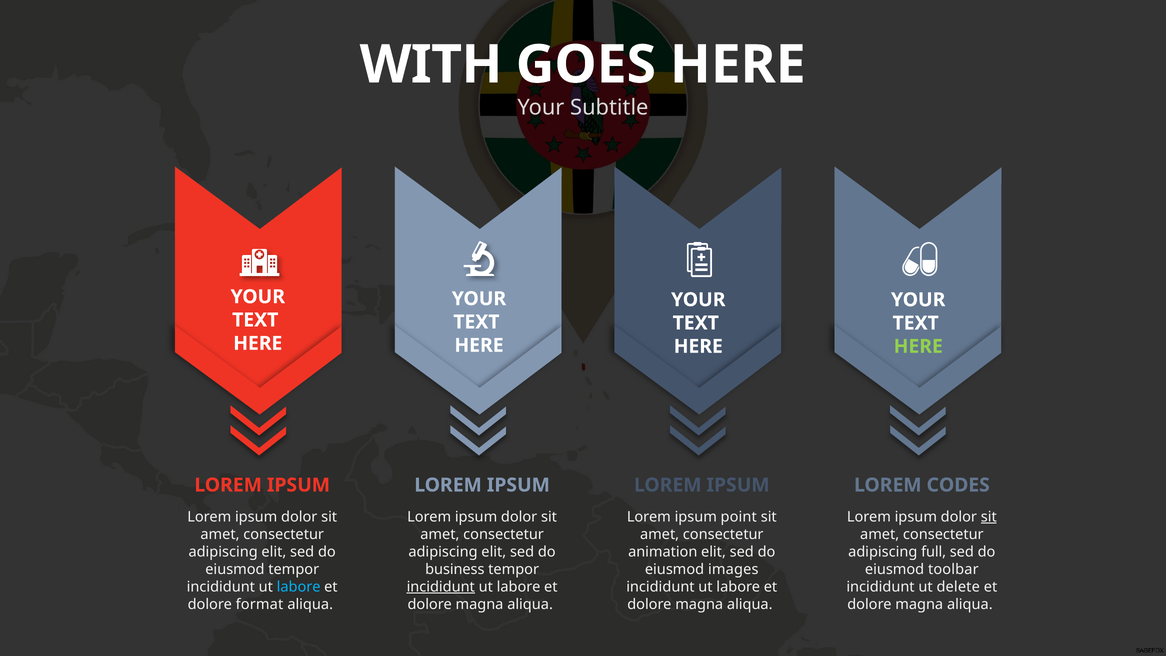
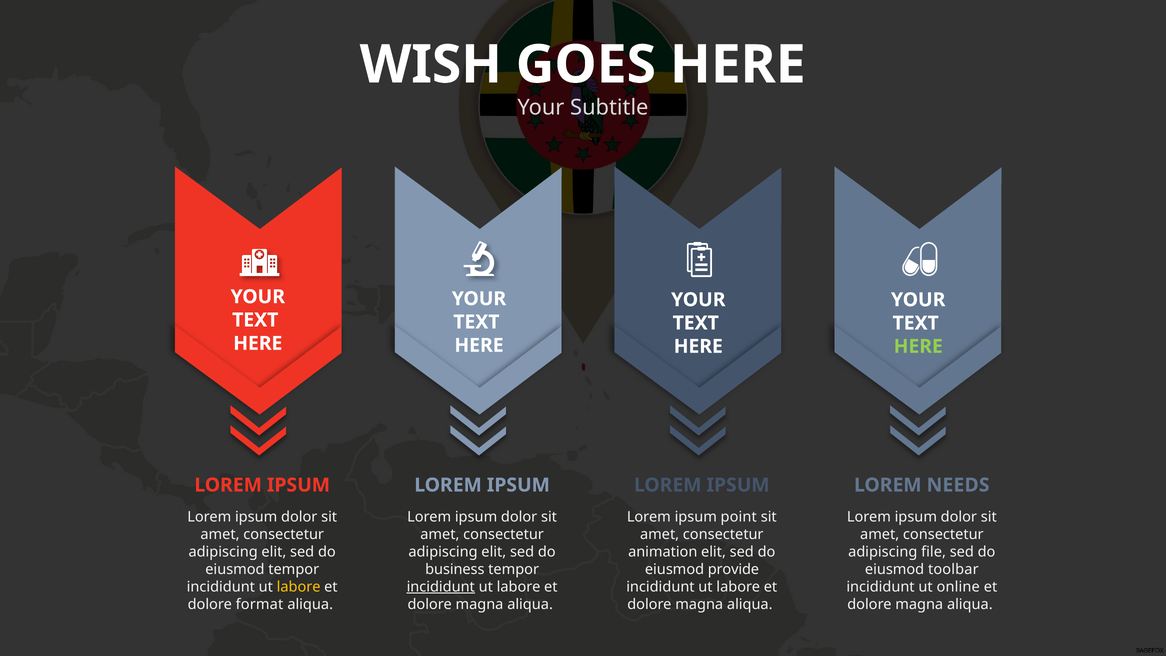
WITH: WITH -> WISH (431, 65)
CODES: CODES -> NEEDS (958, 485)
sit underline: present -> none (989, 517)
full: full -> file (934, 552)
images: images -> provide (733, 569)
labore colour: light blue -> yellow (299, 587)
delete: delete -> online (958, 587)
